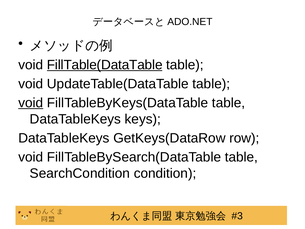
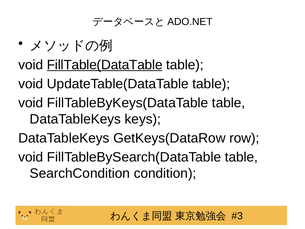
void underline: present -> none (31, 103)
